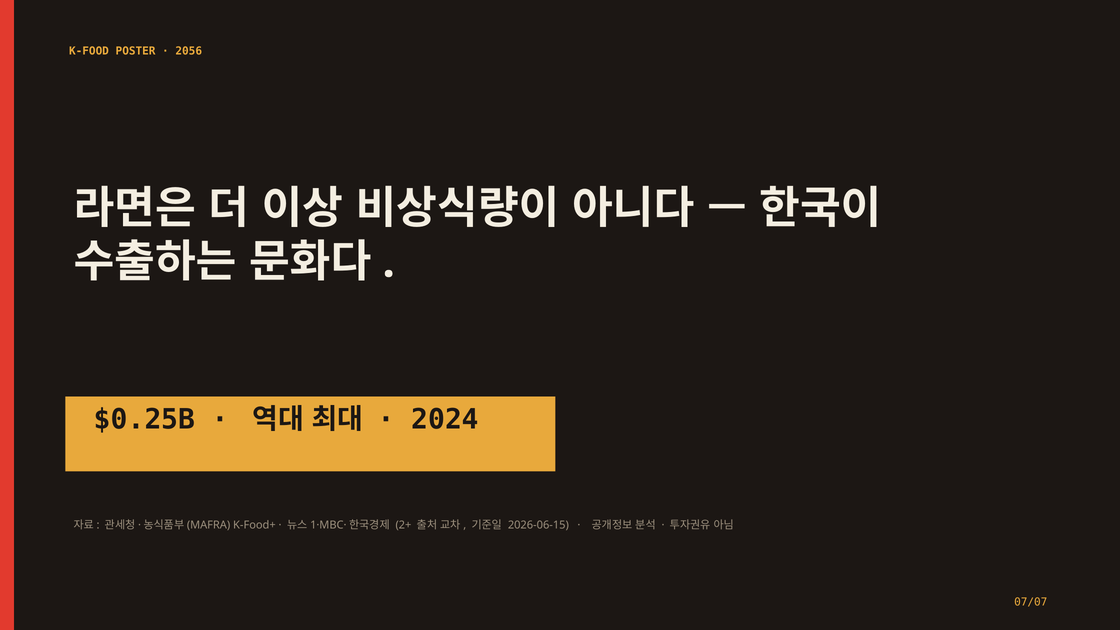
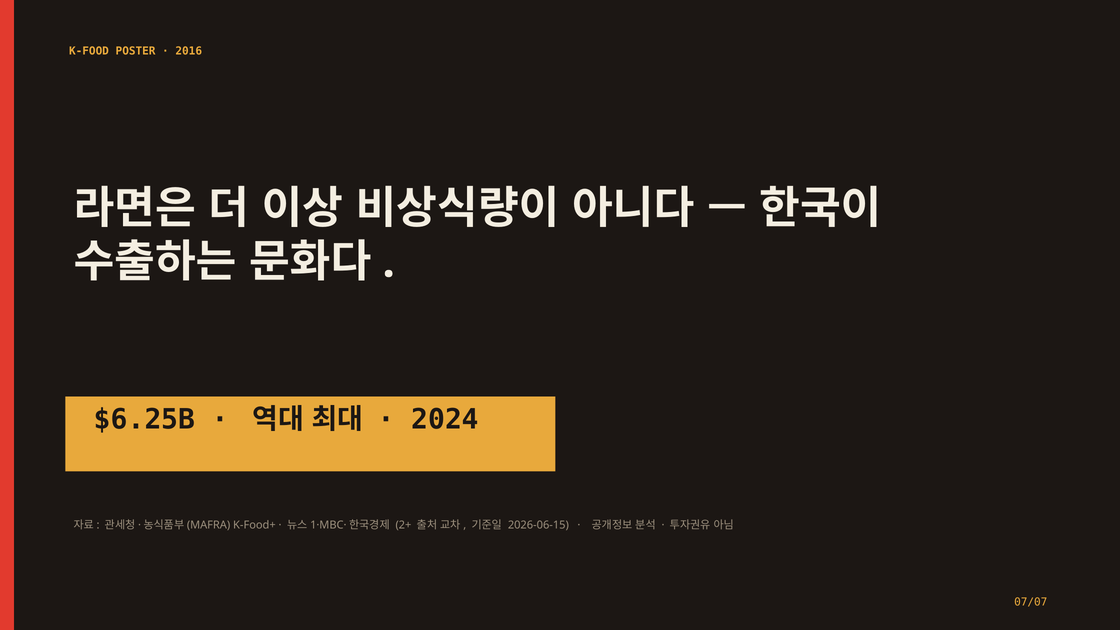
2056: 2056 -> 2016 (189, 51)
$0.25B: $0.25B -> $6.25B (145, 420)
